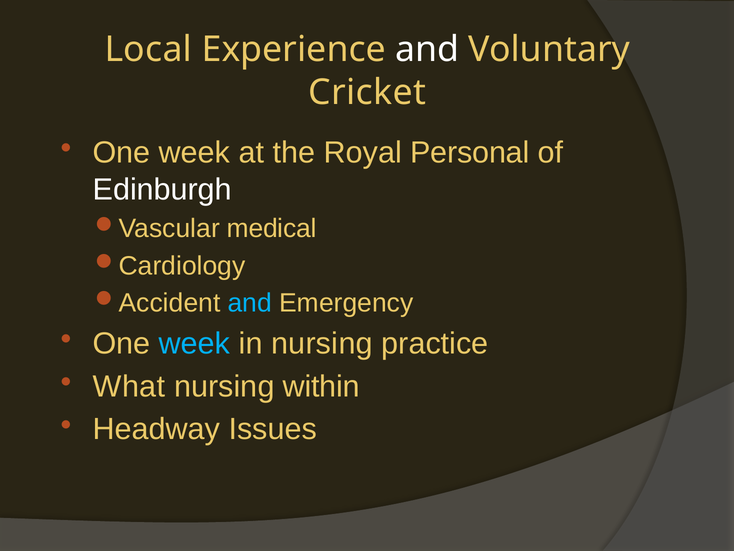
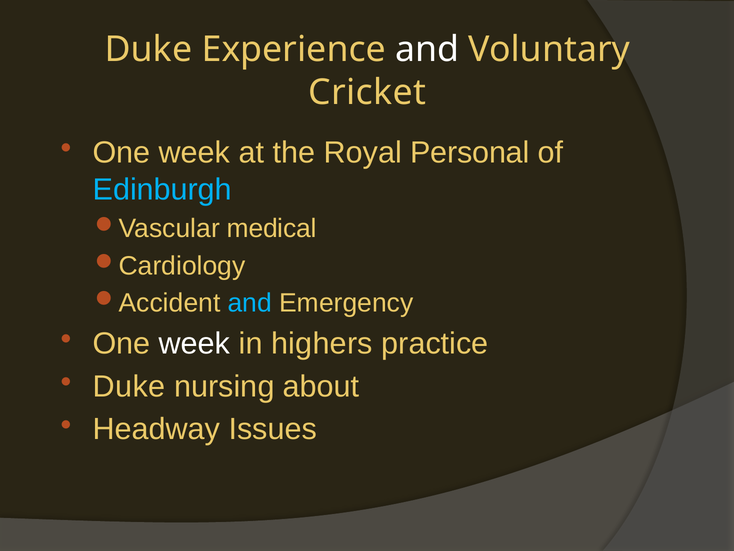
Local: Local -> Duke (148, 50)
Edinburgh colour: white -> light blue (162, 189)
week colour: light blue -> white (195, 343)
in nursing: nursing -> highers (322, 343)
What: What -> Duke (129, 386)
within: within -> about (321, 386)
